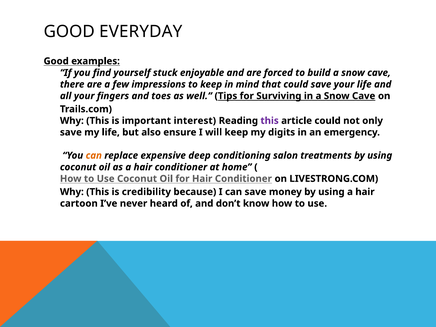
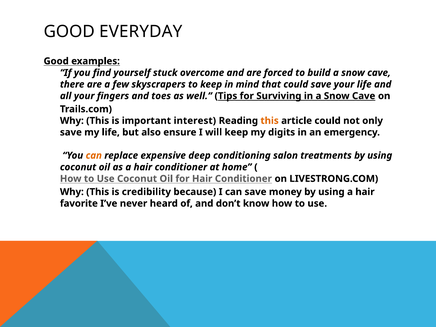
enjoyable: enjoyable -> overcome (202, 73)
impressions: impressions -> skyscrapers (159, 84)
this colour: purple -> orange (270, 121)
cartoon: cartoon -> favorite (79, 203)
